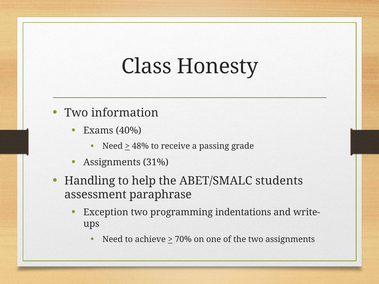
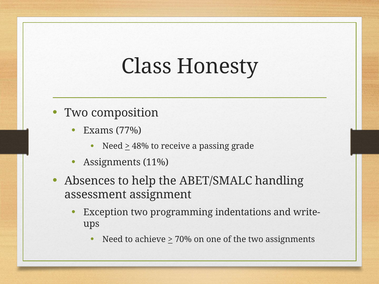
information: information -> composition (125, 113)
40%: 40% -> 77% (129, 131)
31%: 31% -> 11% (156, 162)
Handling: Handling -> Absences (90, 181)
students: students -> handling (279, 181)
paraphrase: paraphrase -> assignment (160, 195)
